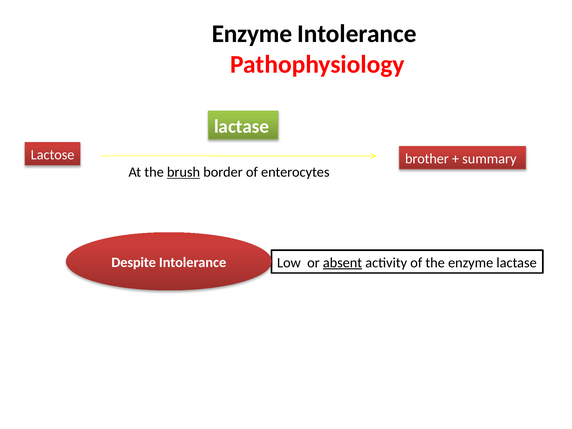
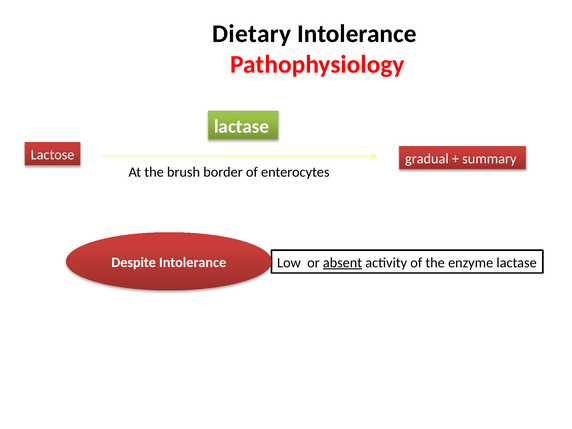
Enzyme: Enzyme -> Dietary (252, 34)
brother: brother -> gradual (427, 159)
brush underline: present -> none (184, 172)
